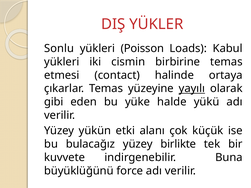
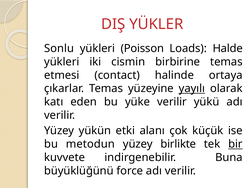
Kabul: Kabul -> Halde (228, 48)
gibi: gibi -> katı (54, 102)
yüke halde: halde -> verilir (172, 102)
bulacağız: bulacağız -> metodun (90, 144)
bir underline: none -> present (235, 144)
